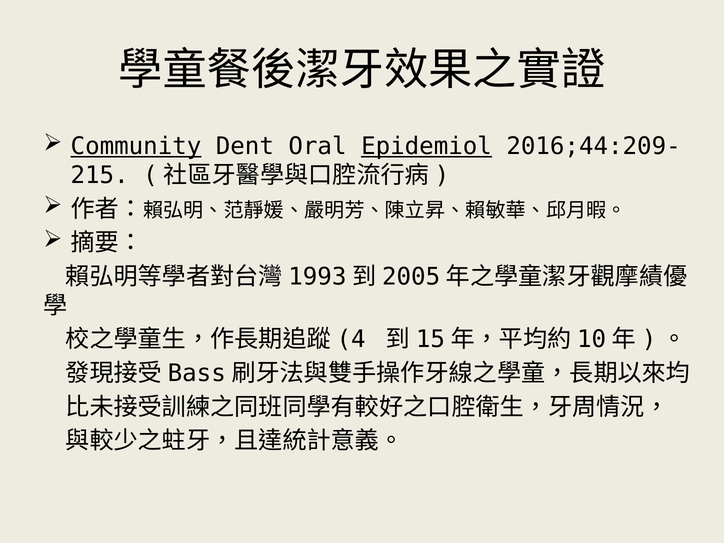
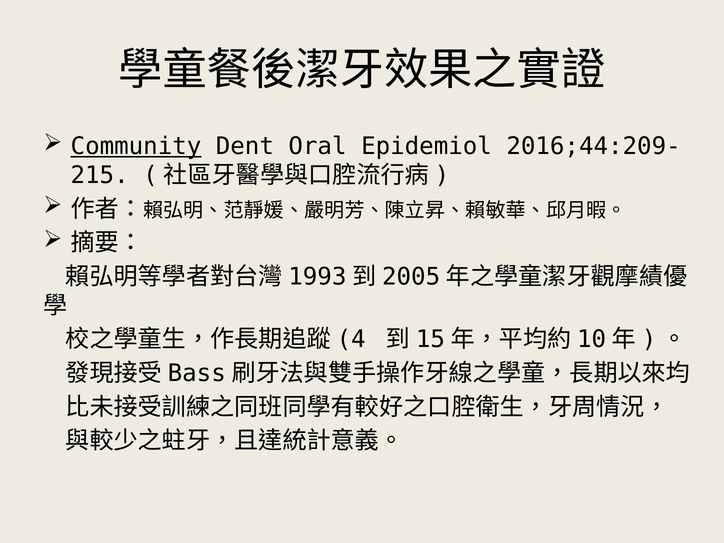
Epidemiol underline: present -> none (427, 146)
